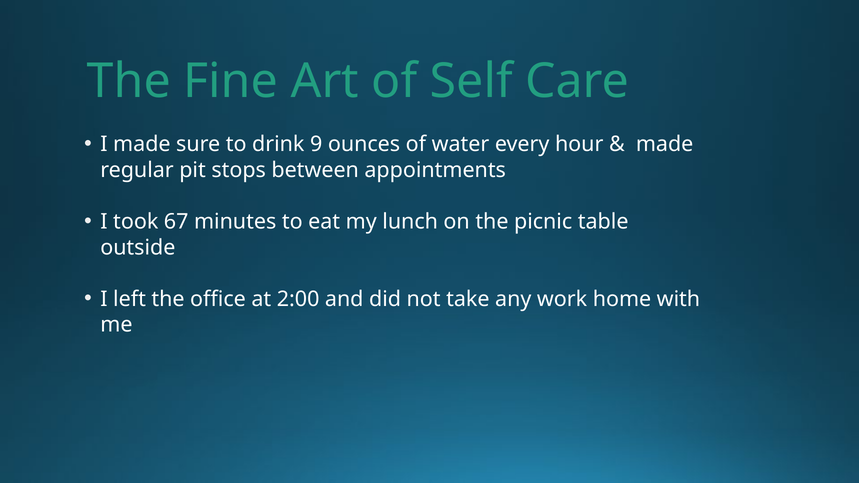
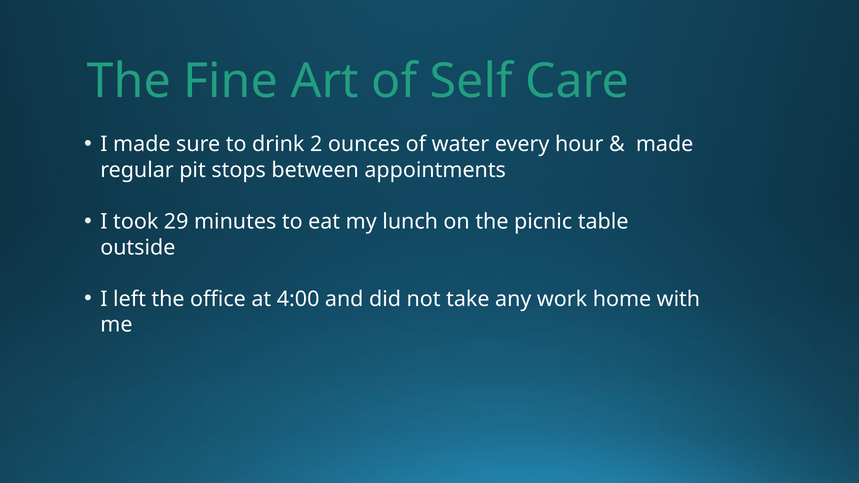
9: 9 -> 2 (316, 144)
67: 67 -> 29 (176, 222)
2:00: 2:00 -> 4:00 (298, 299)
